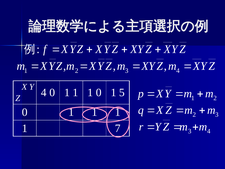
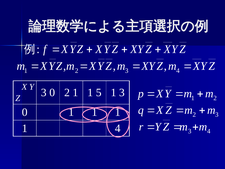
Z 4: 4 -> 3 (44, 92)
1: 1 -> 2 (67, 92)
1 0: 0 -> 5 (99, 92)
1 5: 5 -> 3 (122, 92)
1 7: 7 -> 4 (118, 128)
